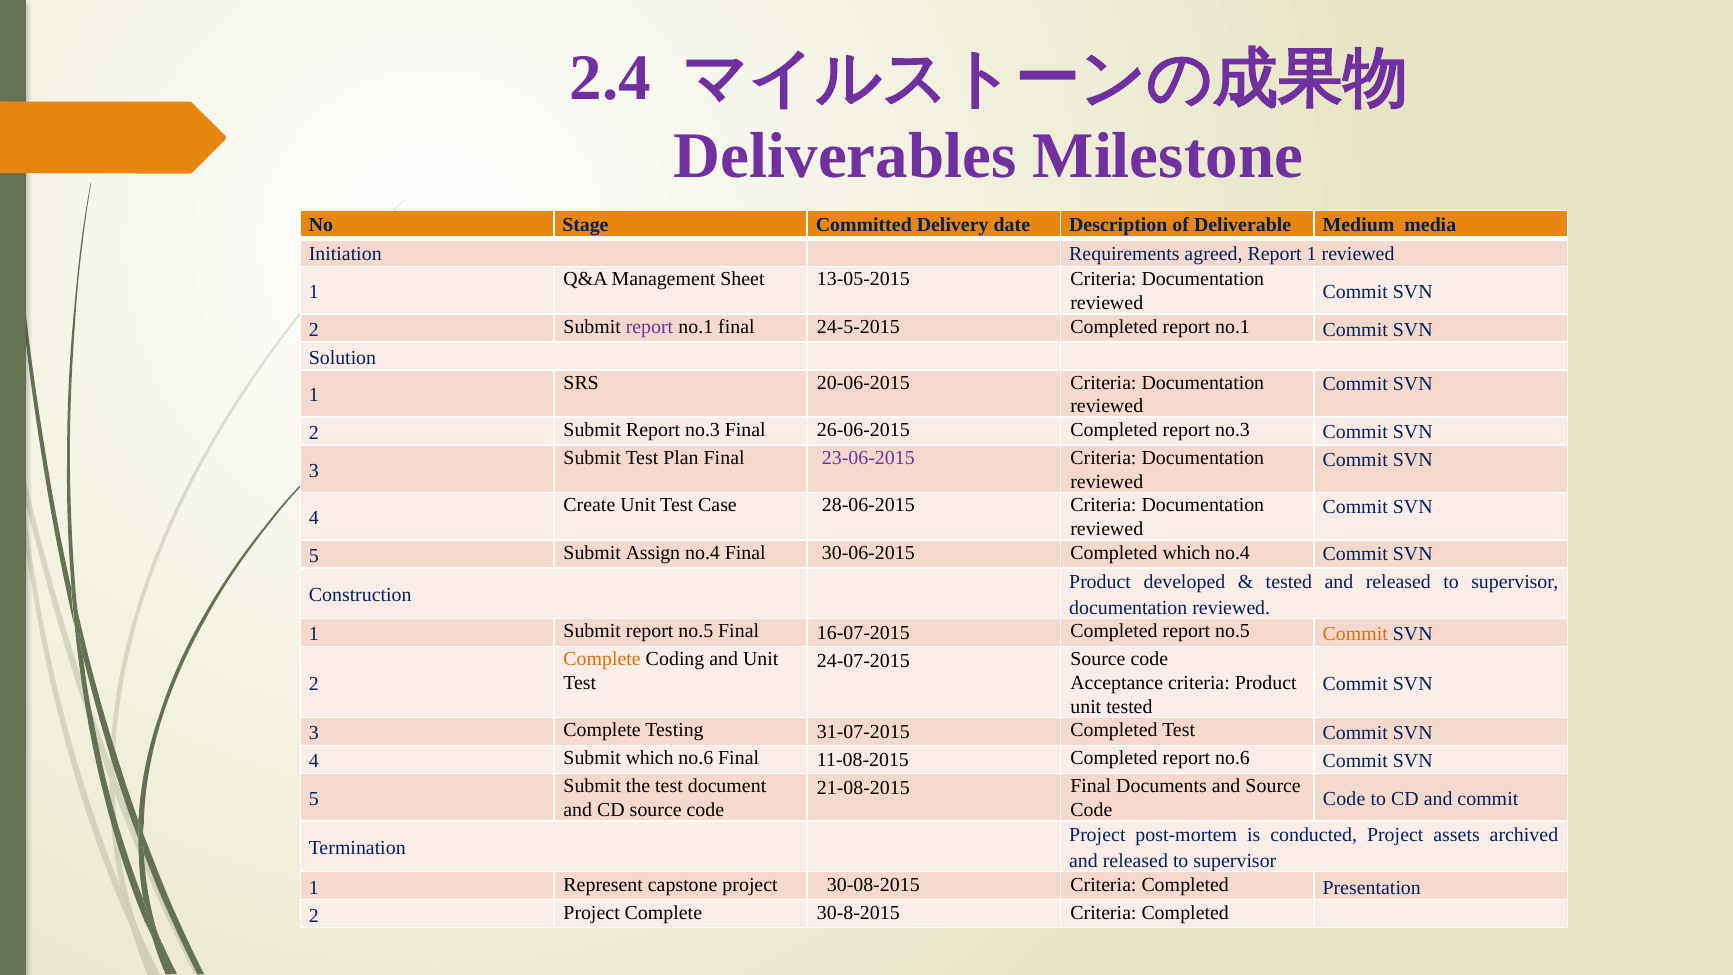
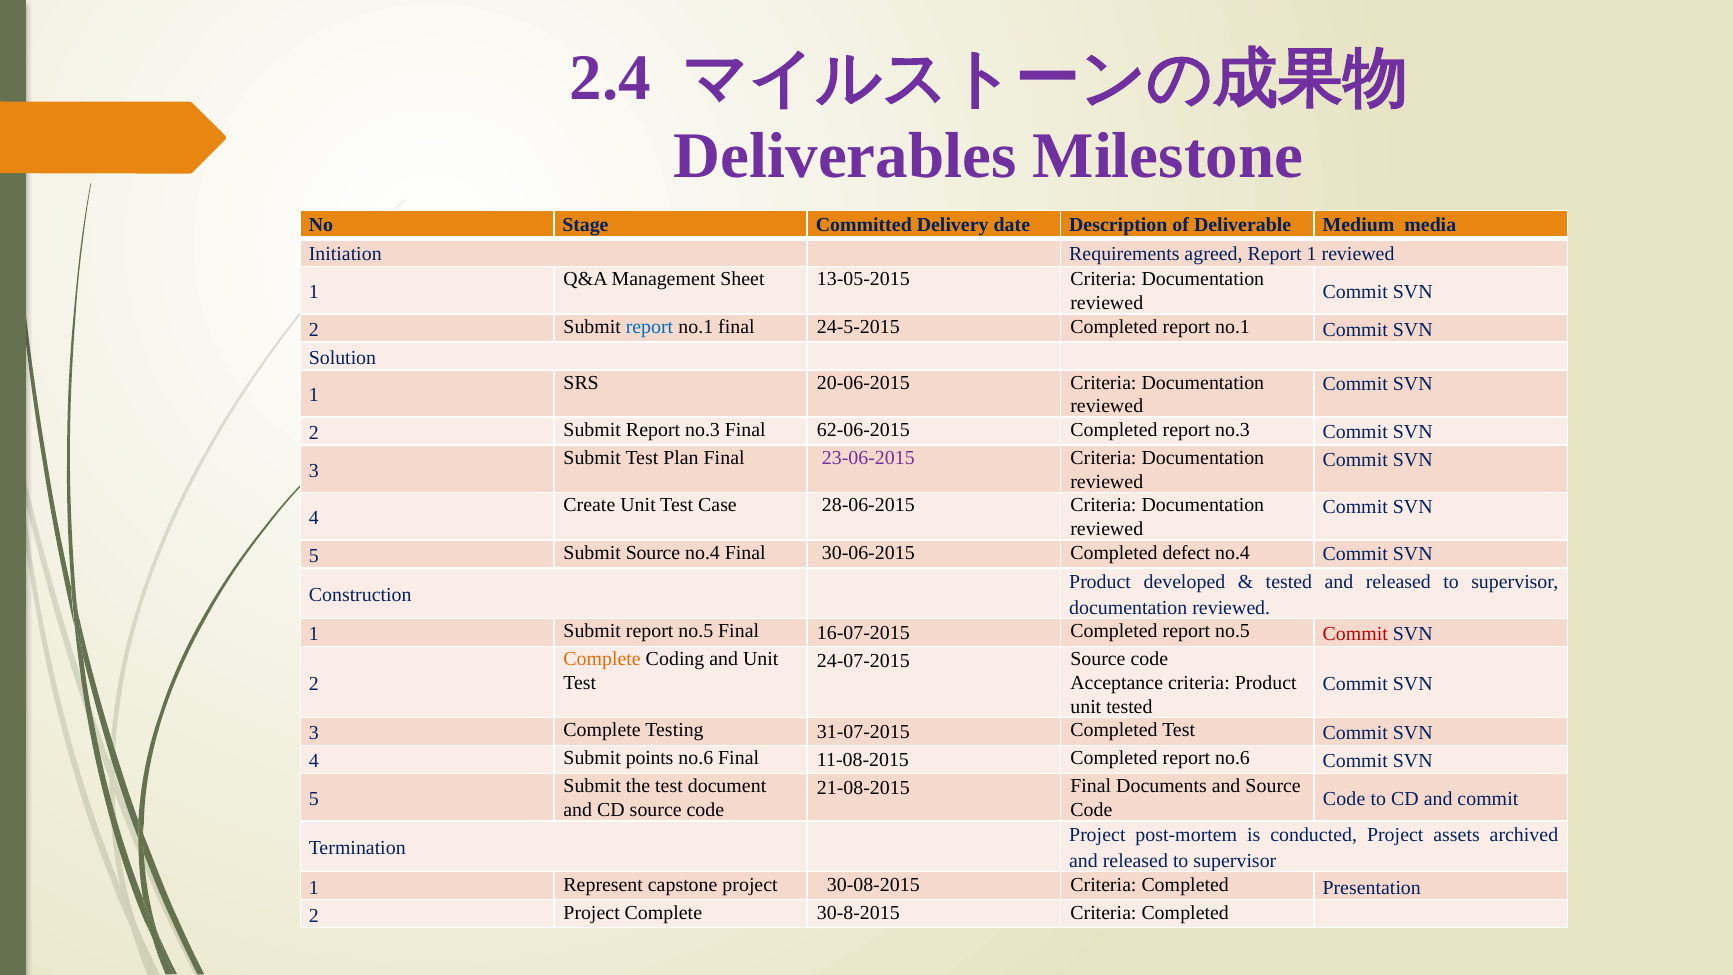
report colour: purple -> blue (650, 326)
26-06-2015: 26-06-2015 -> 62-06-2015 (863, 430)
Submit Assign: Assign -> Source (653, 552)
Completed which: which -> defect (1186, 552)
Commit colour: orange -> red (1355, 634)
Submit which: which -> points (650, 758)
